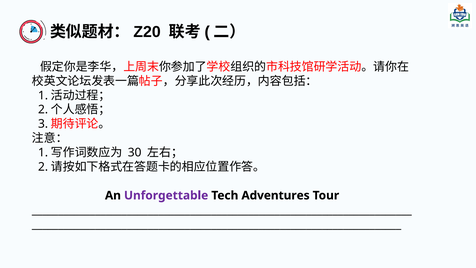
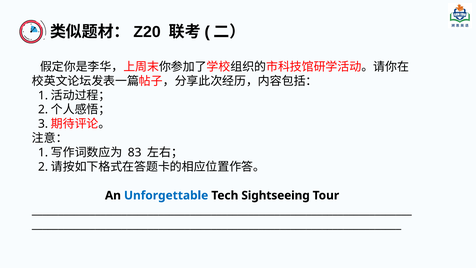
30: 30 -> 83 (135, 152)
Unforgettable colour: purple -> blue (166, 195)
Adventures: Adventures -> Sightseeing (276, 195)
